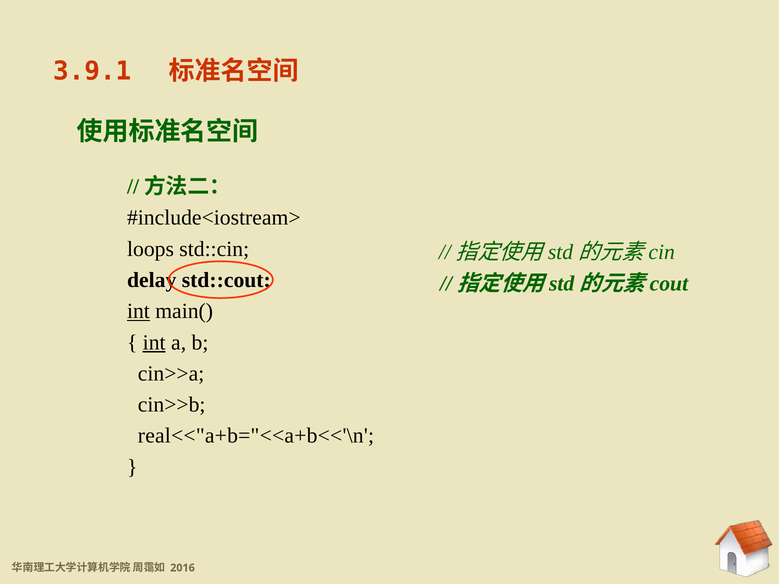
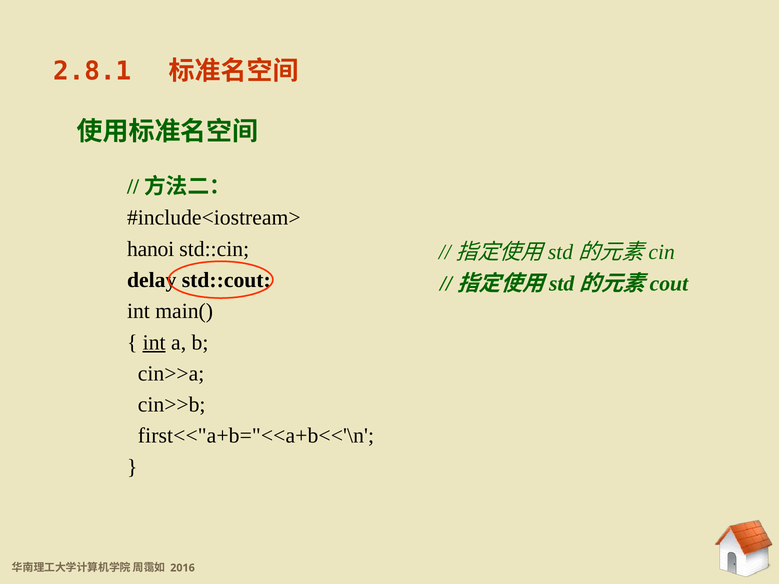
3.9.1: 3.9.1 -> 2.8.1 (92, 71)
loops: loops -> hanoi (151, 249)
int underline: present -> none (138, 311)
real<<"a+b="<<a+b<<'\n: real<<"a+b="<<a+b<<'\n -> first<<"a+b="<<a+b<<'\n (256, 436)
